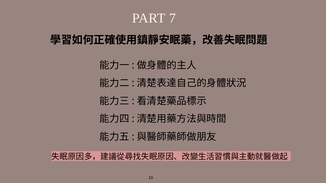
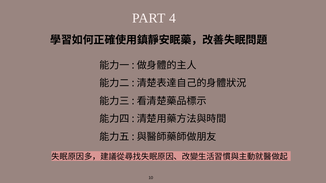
7: 7 -> 4 (173, 18)
